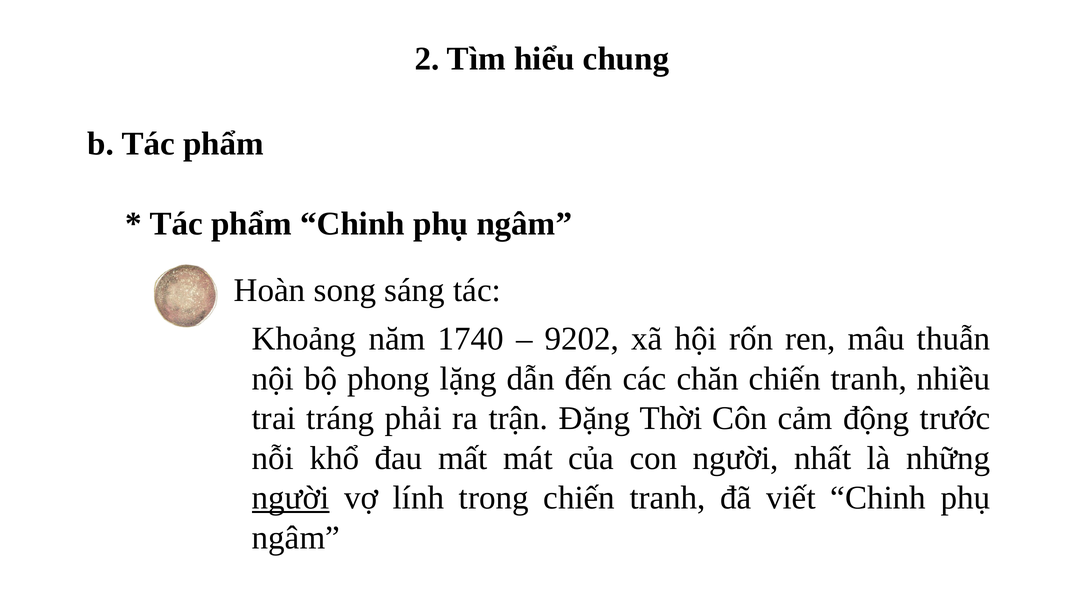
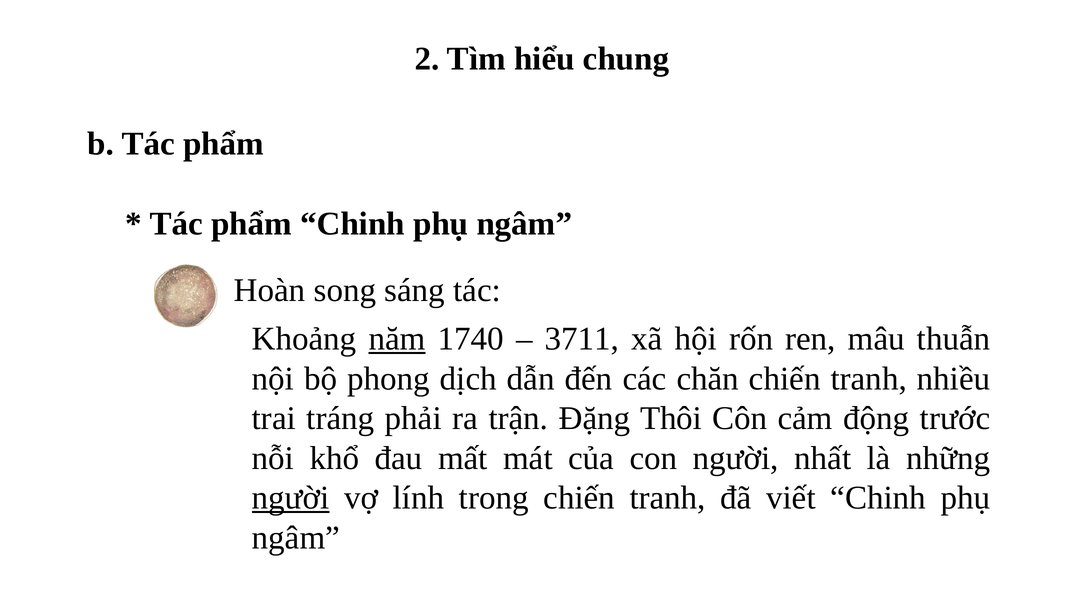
năm underline: none -> present (397, 339)
9202: 9202 -> 3711 (582, 339)
lặng: lặng -> dịch (468, 378)
Thời: Thời -> Thôi (671, 418)
